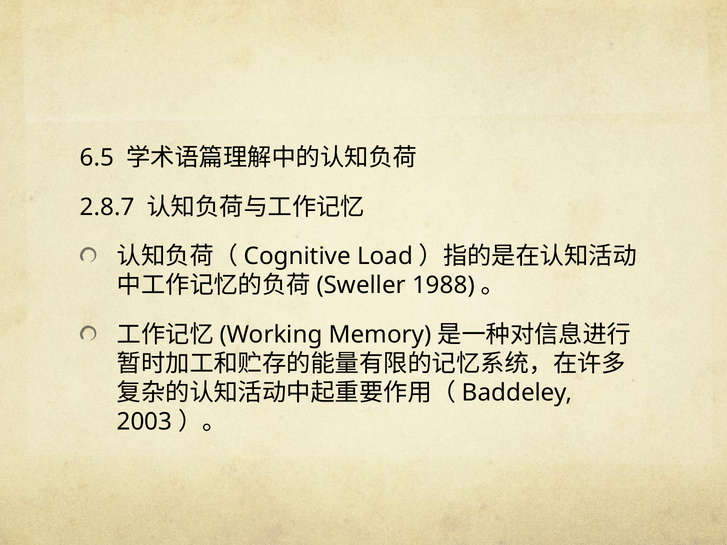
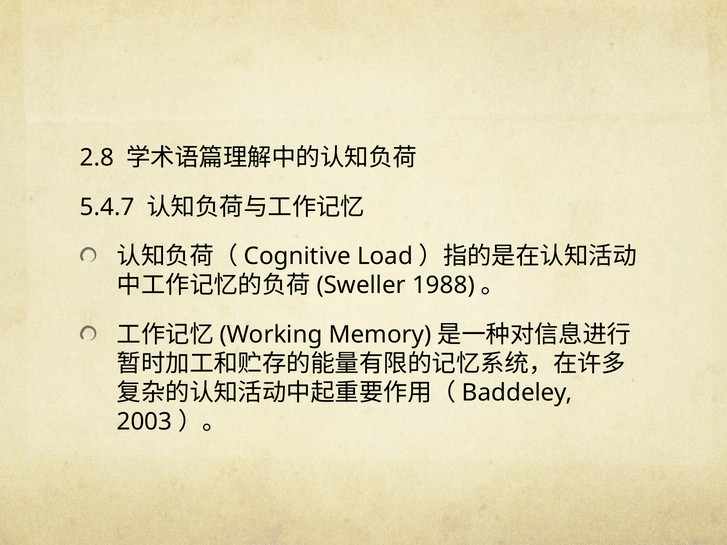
6.5: 6.5 -> 2.8 (97, 158)
2.8.7: 2.8.7 -> 5.4.7 (107, 207)
